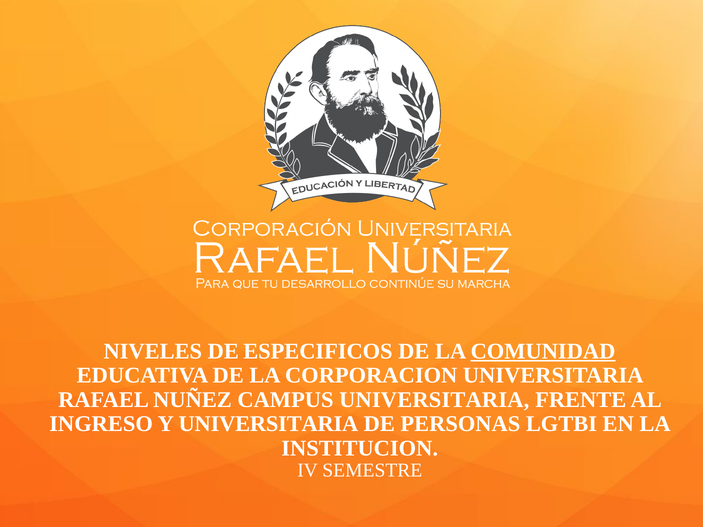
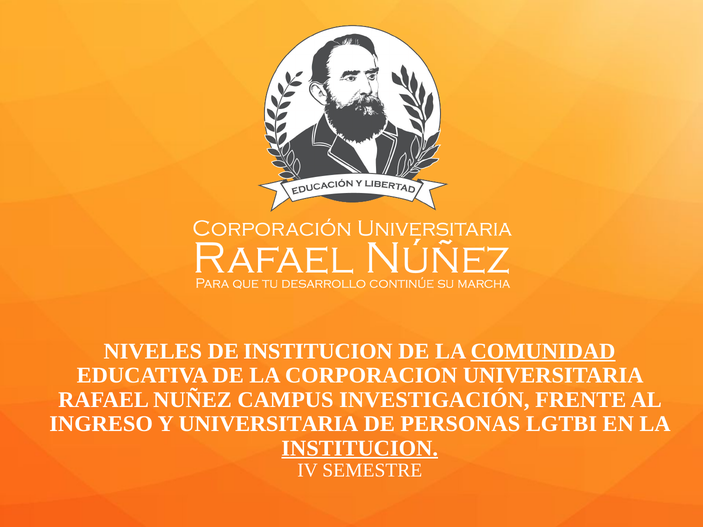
DE ESPECIFICOS: ESPECIFICOS -> INSTITUCION (318, 351)
CAMPUS UNIVERSITARIA: UNIVERSITARIA -> INVESTIGACIÓN (434, 400)
INSTITUCION underline: none -> present (360, 448)
